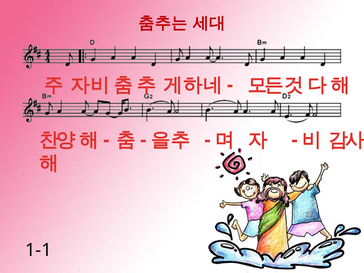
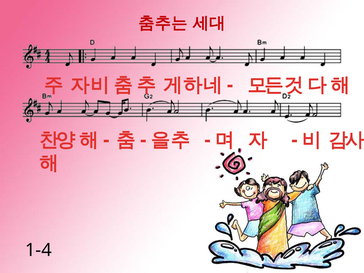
1-1: 1-1 -> 1-4 (38, 250)
